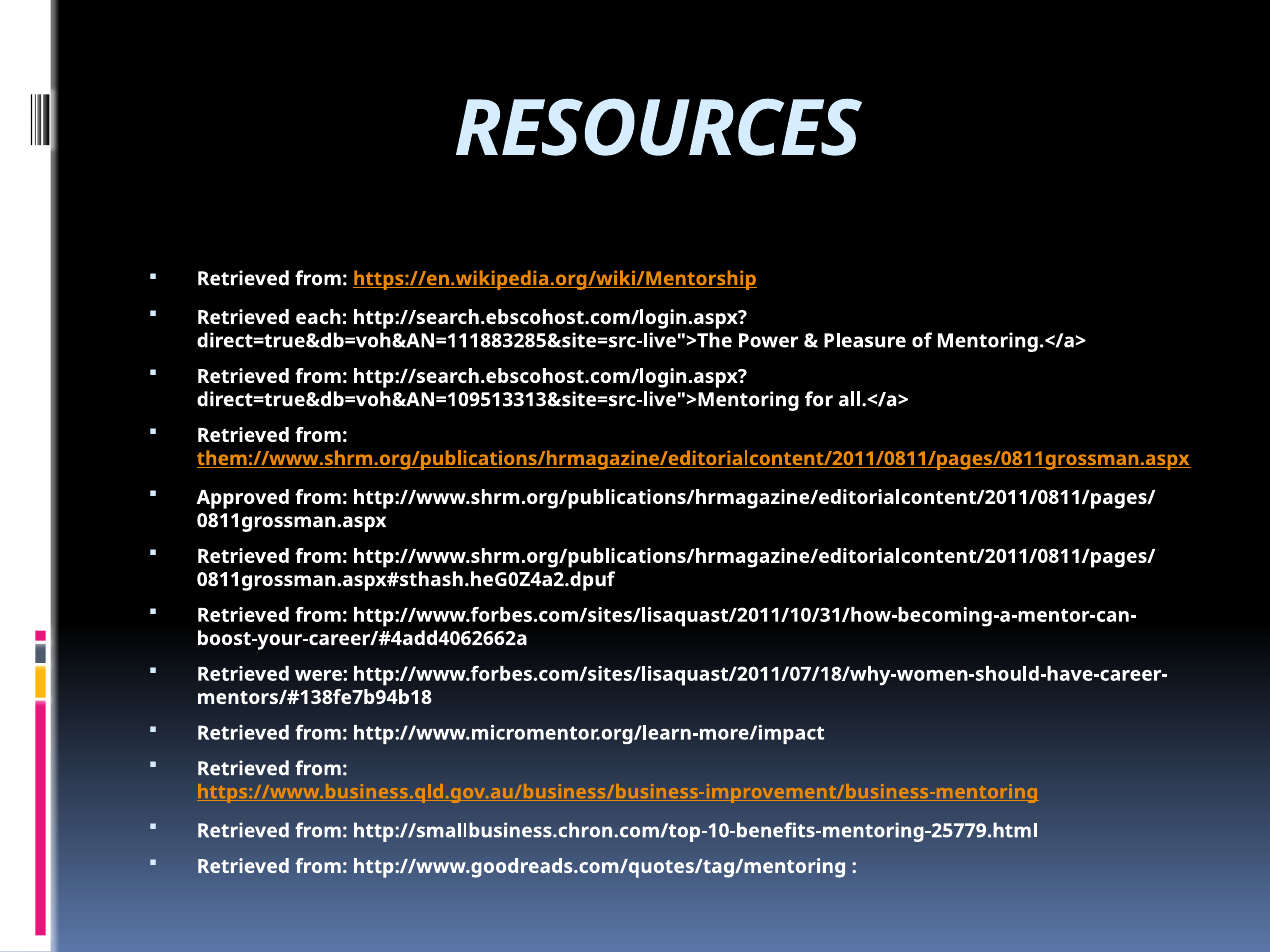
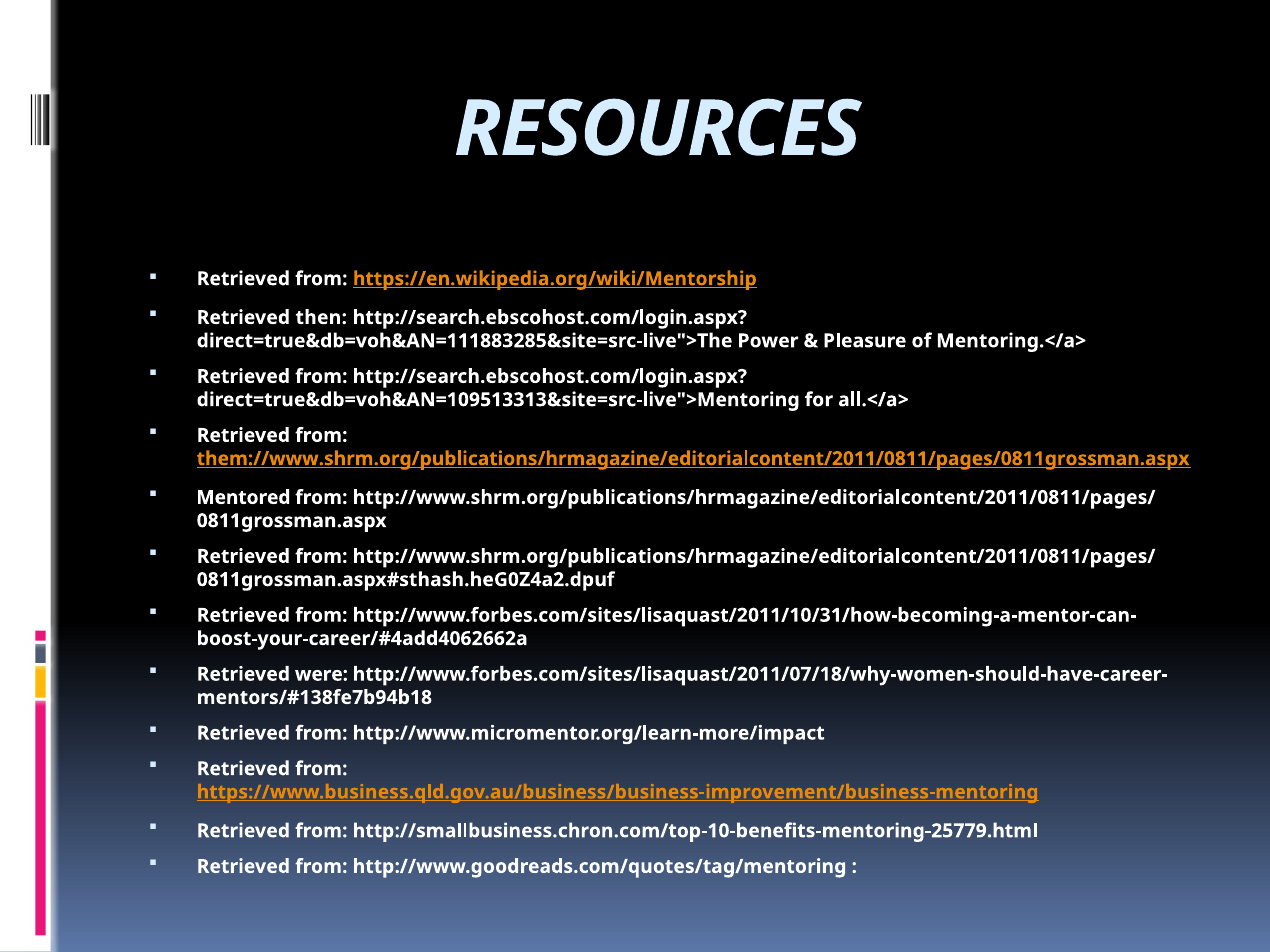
each: each -> then (321, 318)
Approved: Approved -> Mentored (243, 498)
